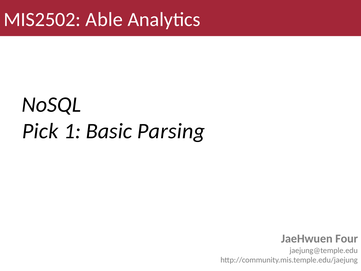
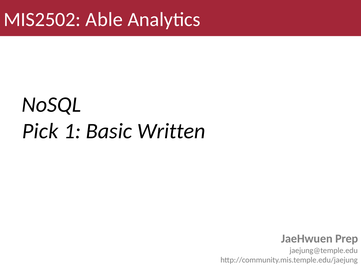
Parsing: Parsing -> Written (171, 131)
Four: Four -> Prep (347, 238)
